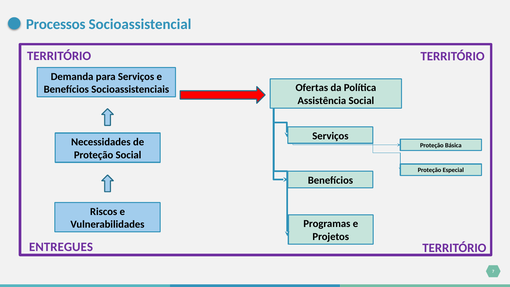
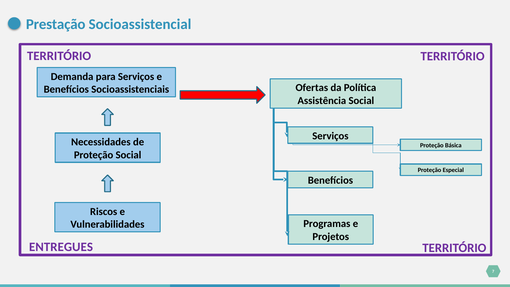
Processos: Processos -> Prestação (56, 24)
